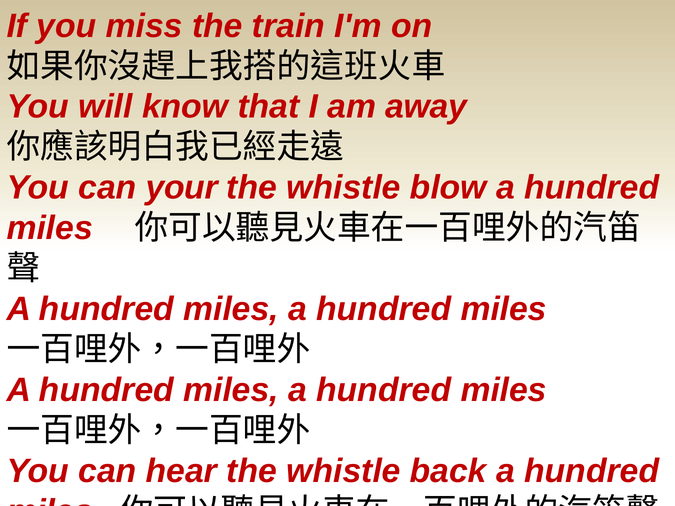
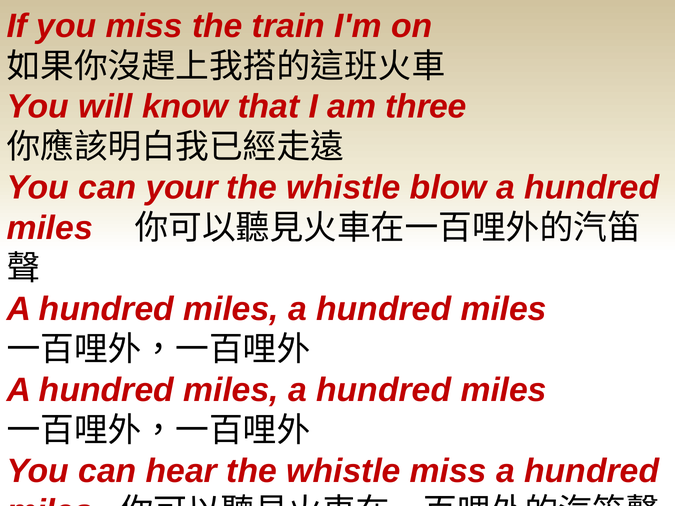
away: away -> three (426, 107)
whistle back: back -> miss (448, 471)
